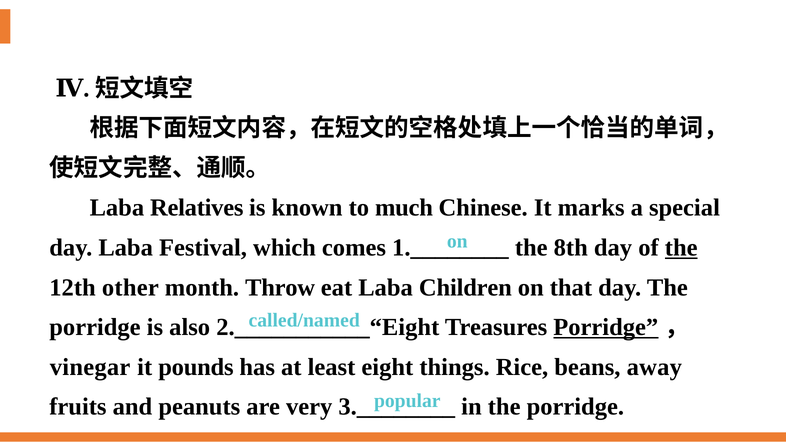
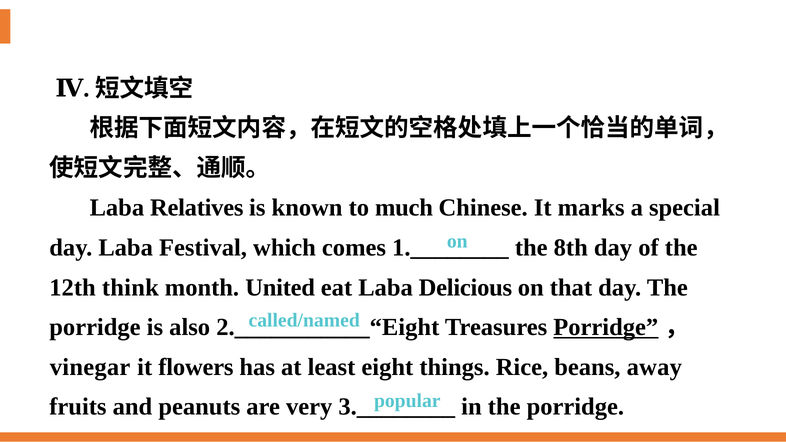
the underline: present -> none (681, 248)
other: other -> think (130, 287)
Throw: Throw -> United (280, 287)
Children: Children -> Delicious (465, 287)
pounds: pounds -> flowers (196, 367)
